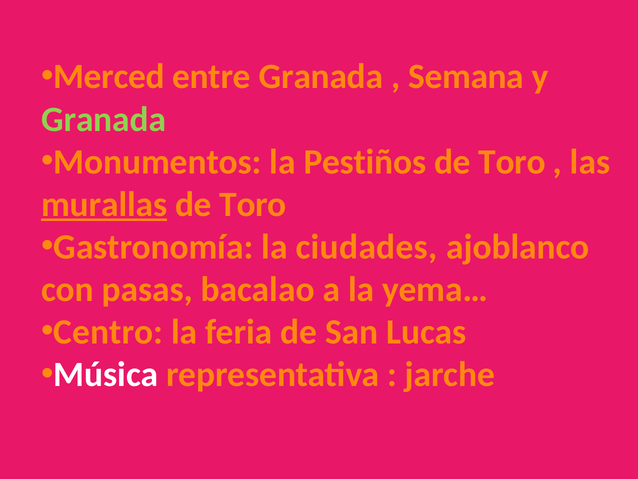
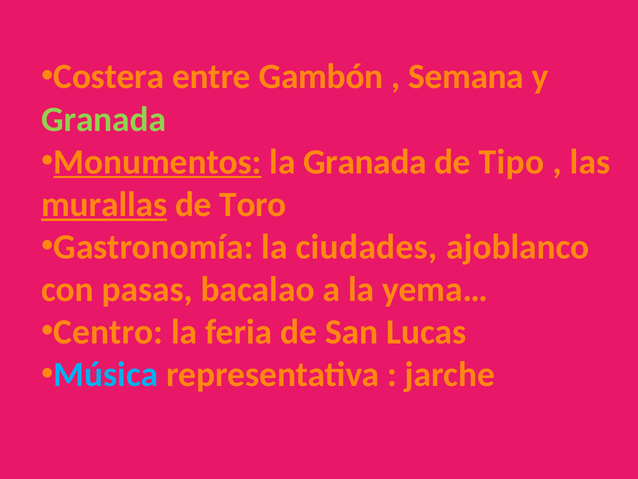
Merced: Merced -> Costera (109, 77)
entre Granada: Granada -> Gambón (321, 77)
Monumentos underline: none -> present (158, 162)
la Pestiños: Pestiños -> Granada (365, 162)
Toro: Toro -> Tipo (512, 162)
Música colour: white -> light blue (106, 374)
